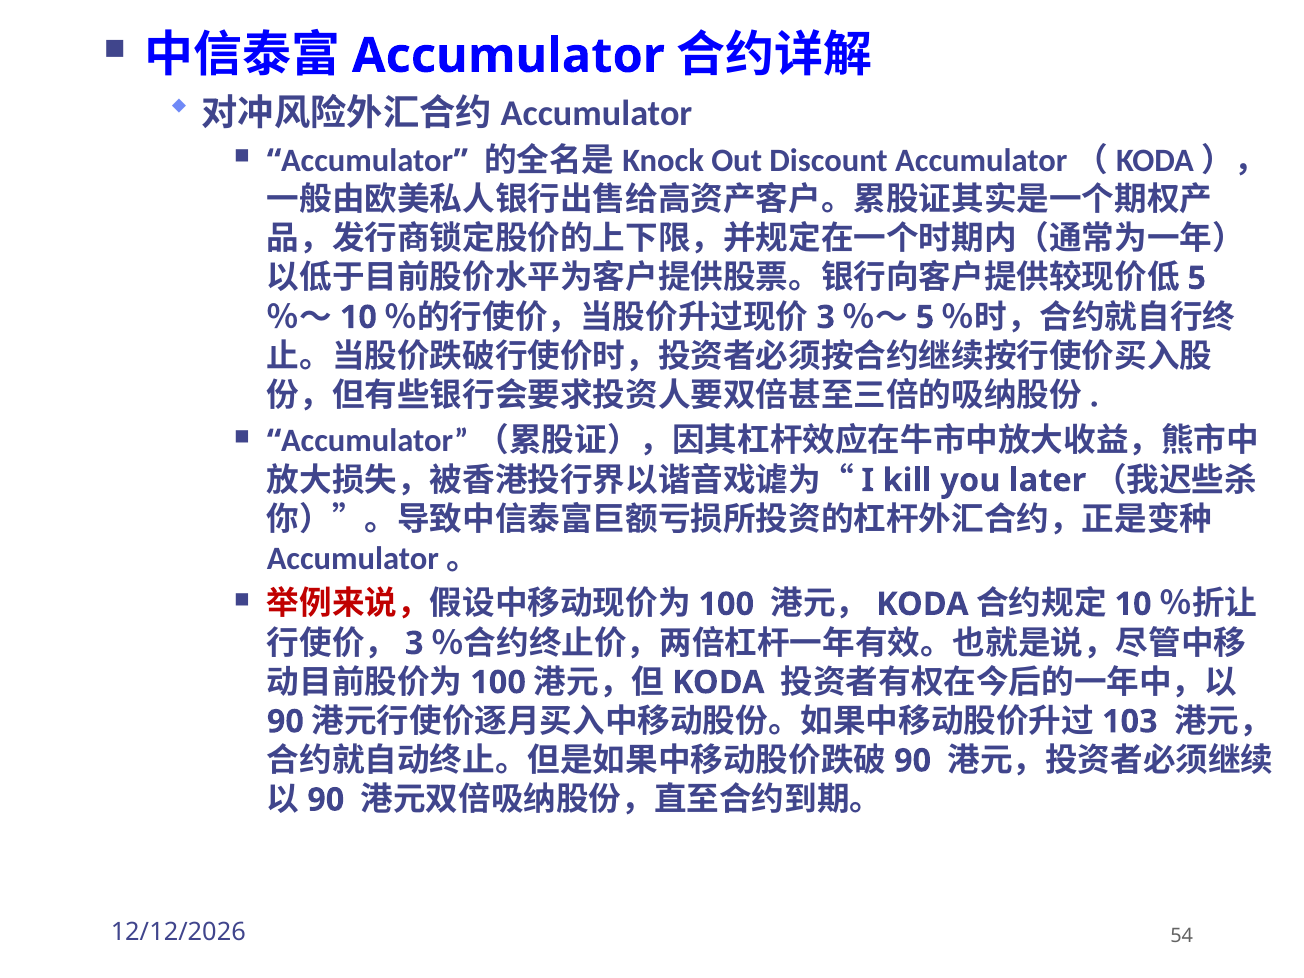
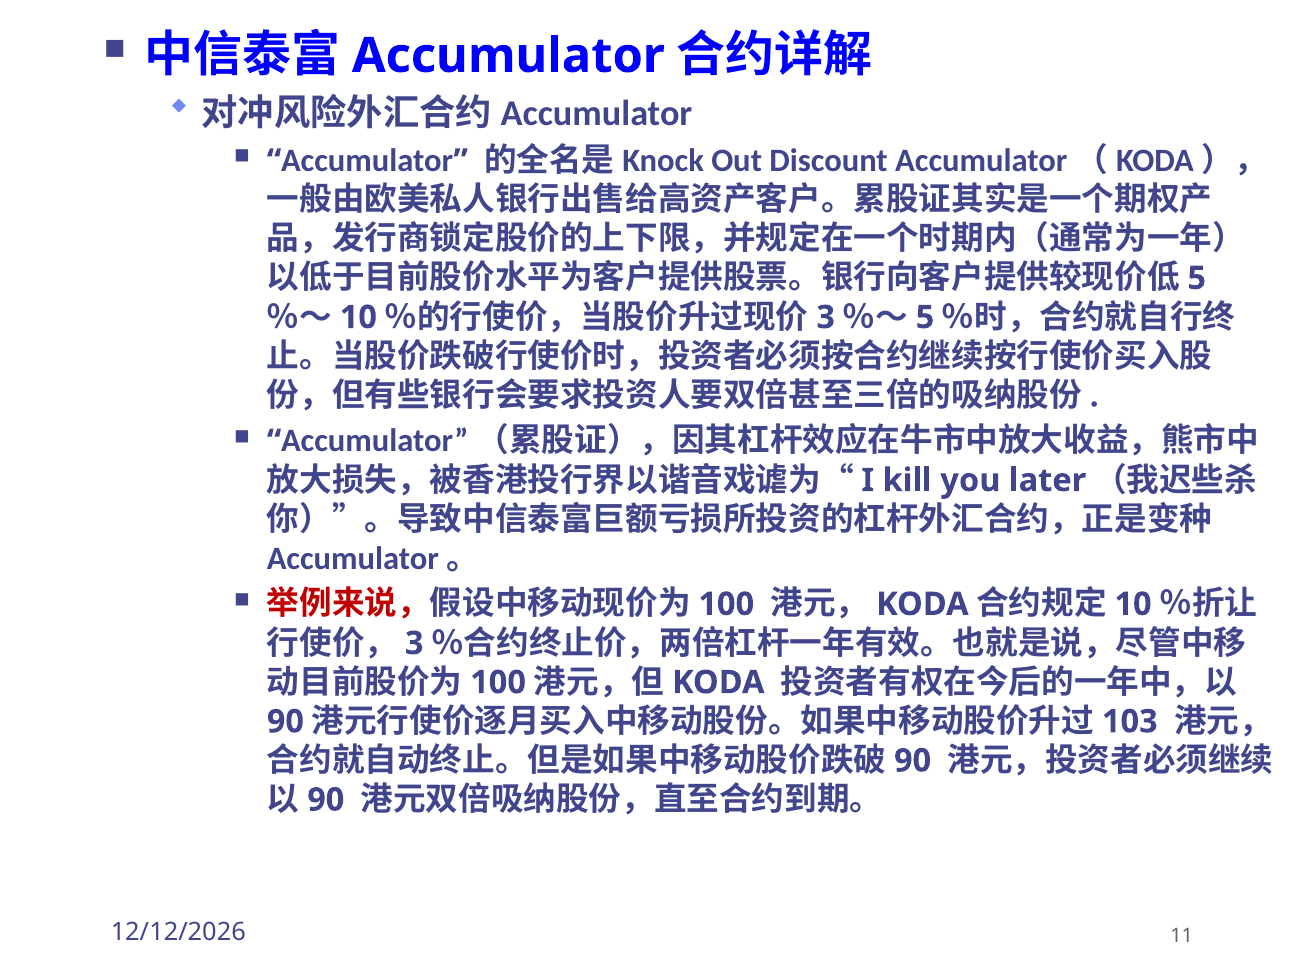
54: 54 -> 11 (1182, 936)
